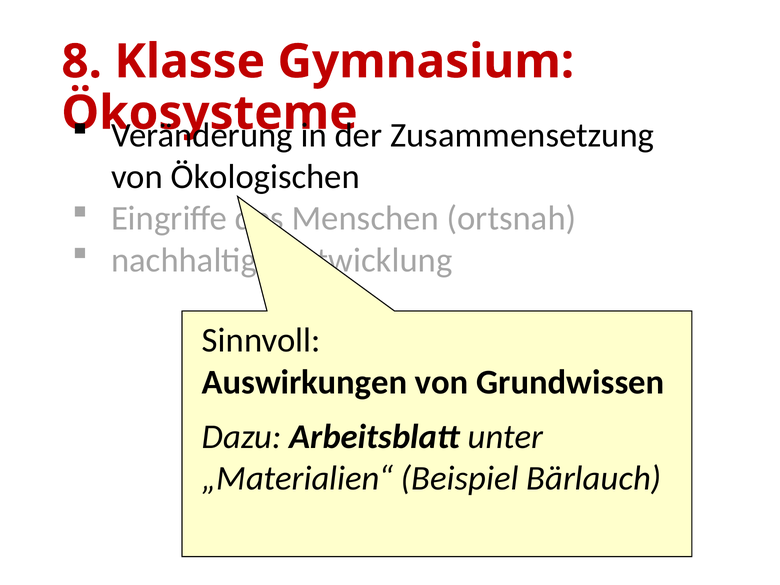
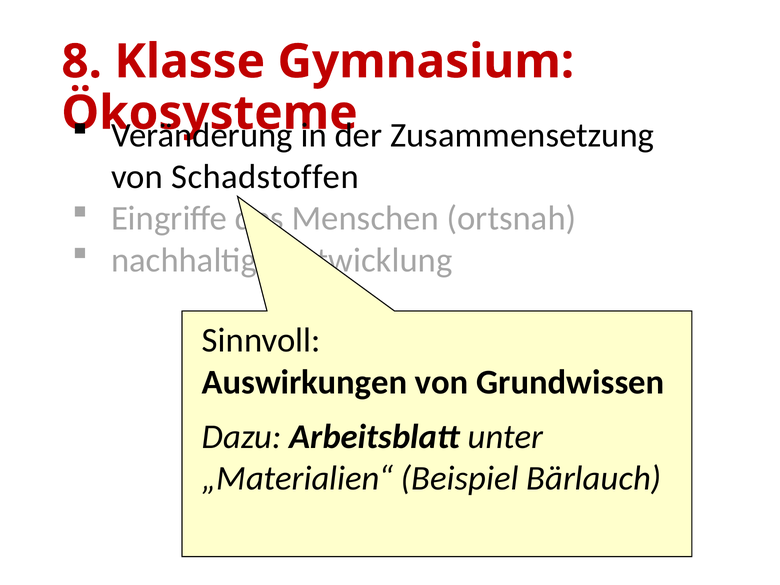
Ökologischen: Ökologischen -> Schadstoffen (265, 177)
